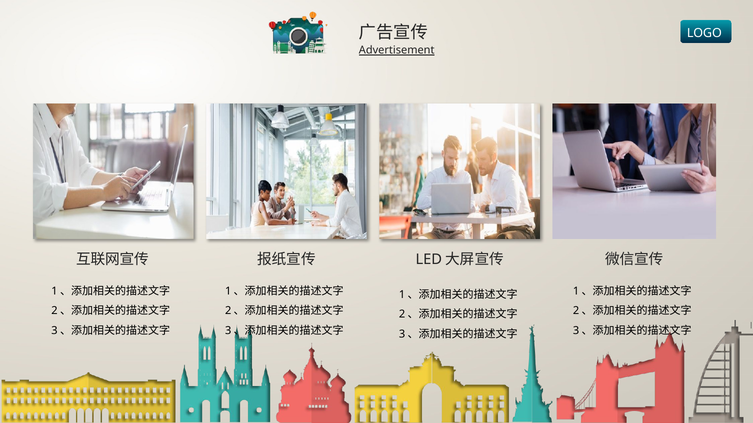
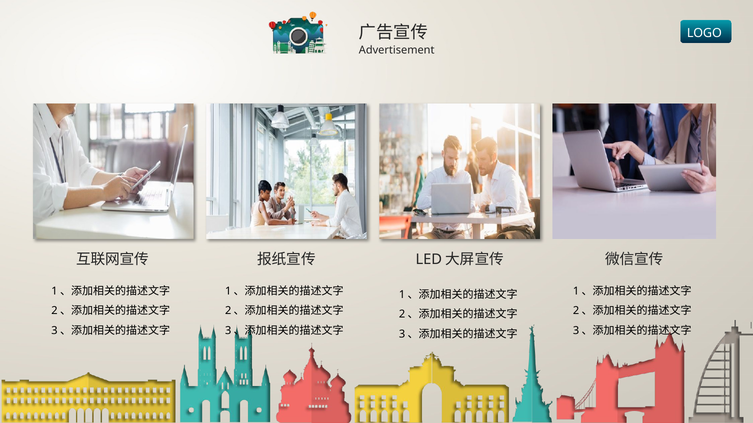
Advertisement underline: present -> none (397, 50)
